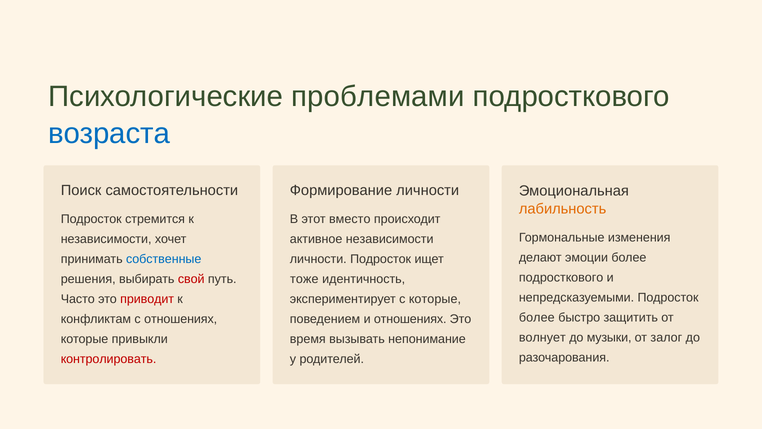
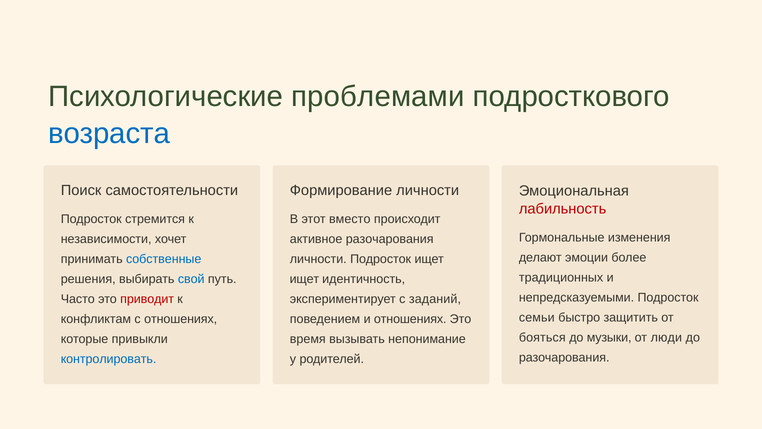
лабильность colour: orange -> red (563, 209)
активное независимости: независимости -> разочарования (390, 239)
подросткового: подросткового -> традиционных (561, 277)
свой colour: red -> blue (191, 279)
тоже: тоже -> ищет (304, 279)
с которые: которые -> заданий (435, 299)
более: более -> семьи (537, 317)
волнует: волнует -> бояться (542, 337)
залог: залог -> люди (666, 337)
контролировать colour: red -> blue (109, 359)
